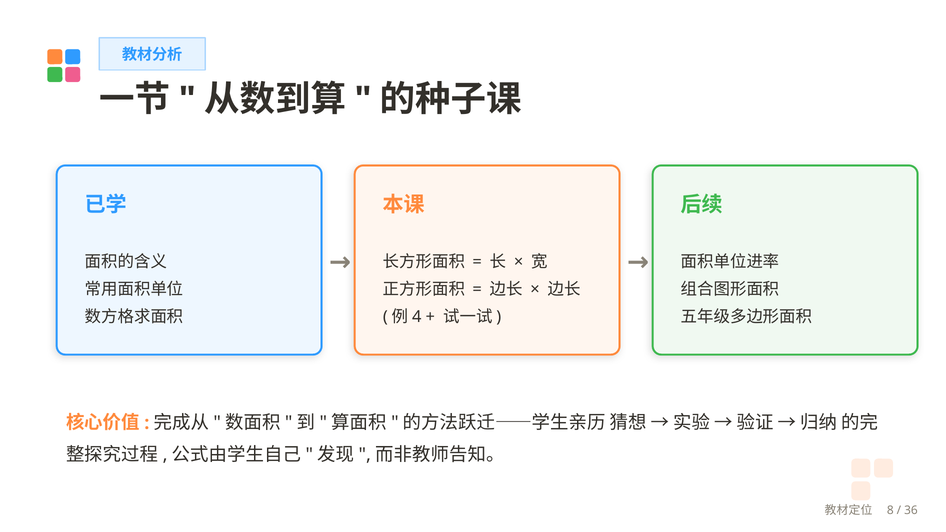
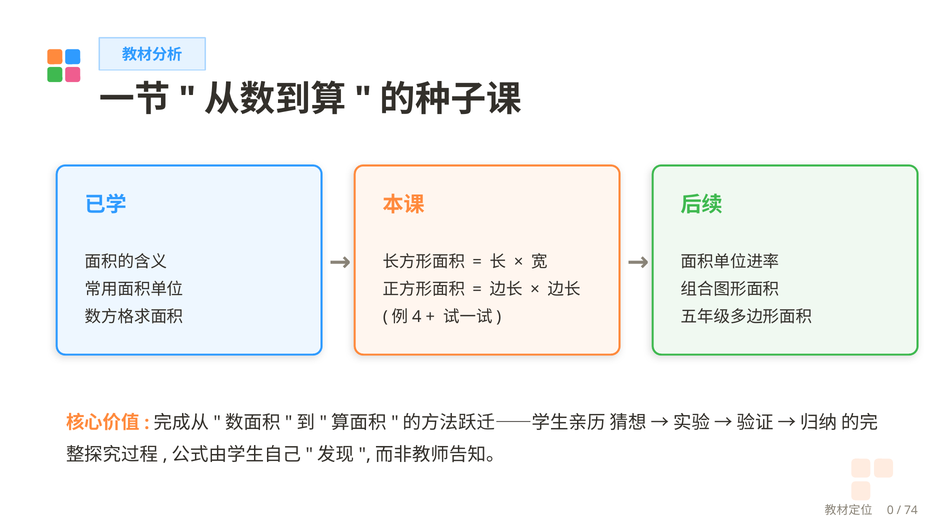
8: 8 -> 0 (890, 511)
36: 36 -> 74 (911, 511)
